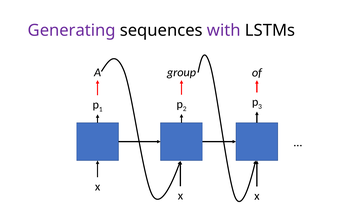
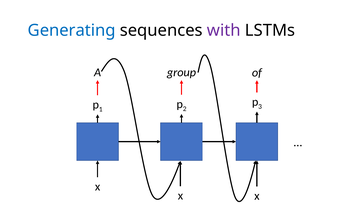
Generating colour: purple -> blue (72, 30)
